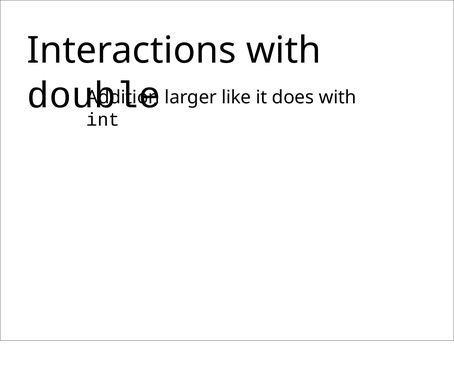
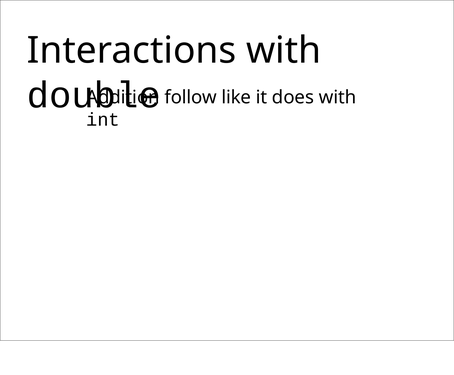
larger: larger -> follow (191, 97)
